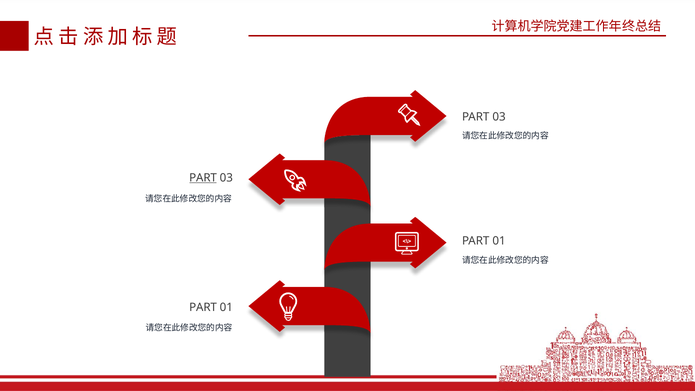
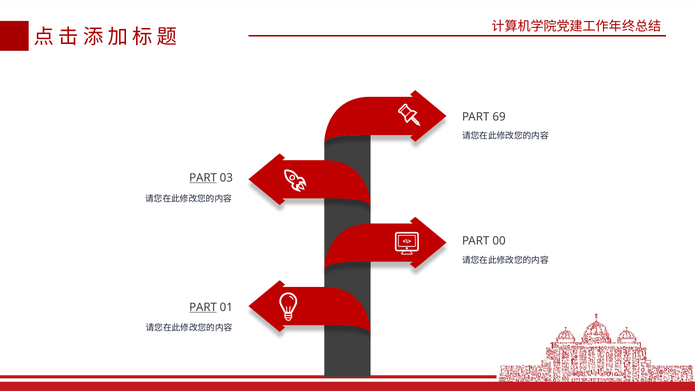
03: 03 -> 69 (499, 117)
01: 01 -> 00 (499, 241)
PART underline: none -> present (203, 307)
